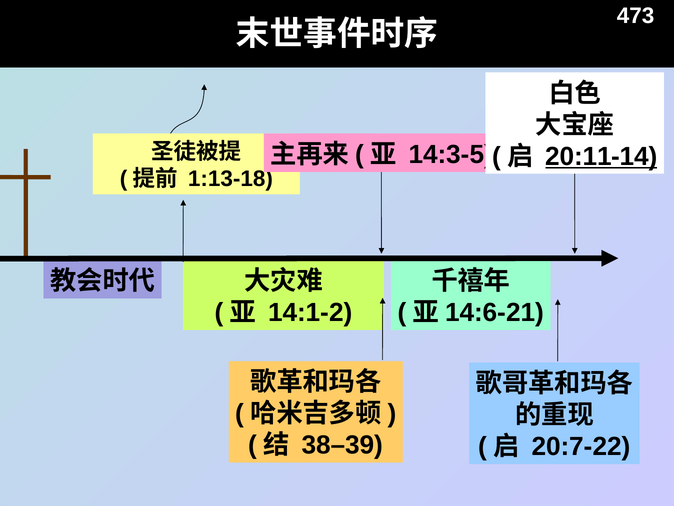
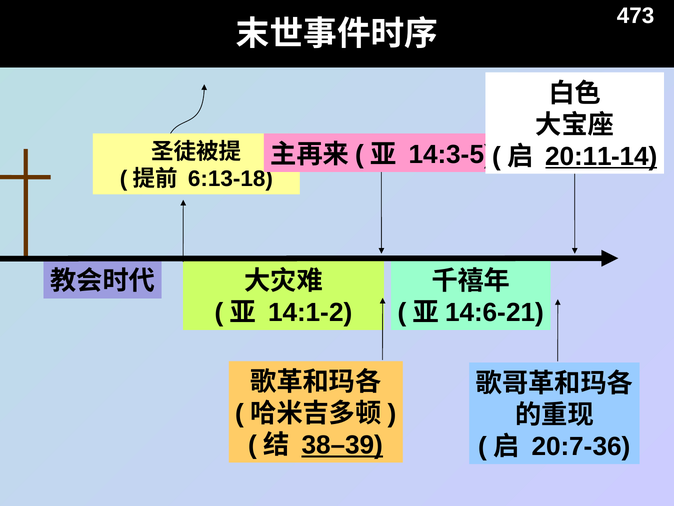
1:13-18: 1:13-18 -> 6:13-18 (230, 179)
38–39 underline: none -> present (342, 445)
20:7-22: 20:7-22 -> 20:7-36 (581, 446)
